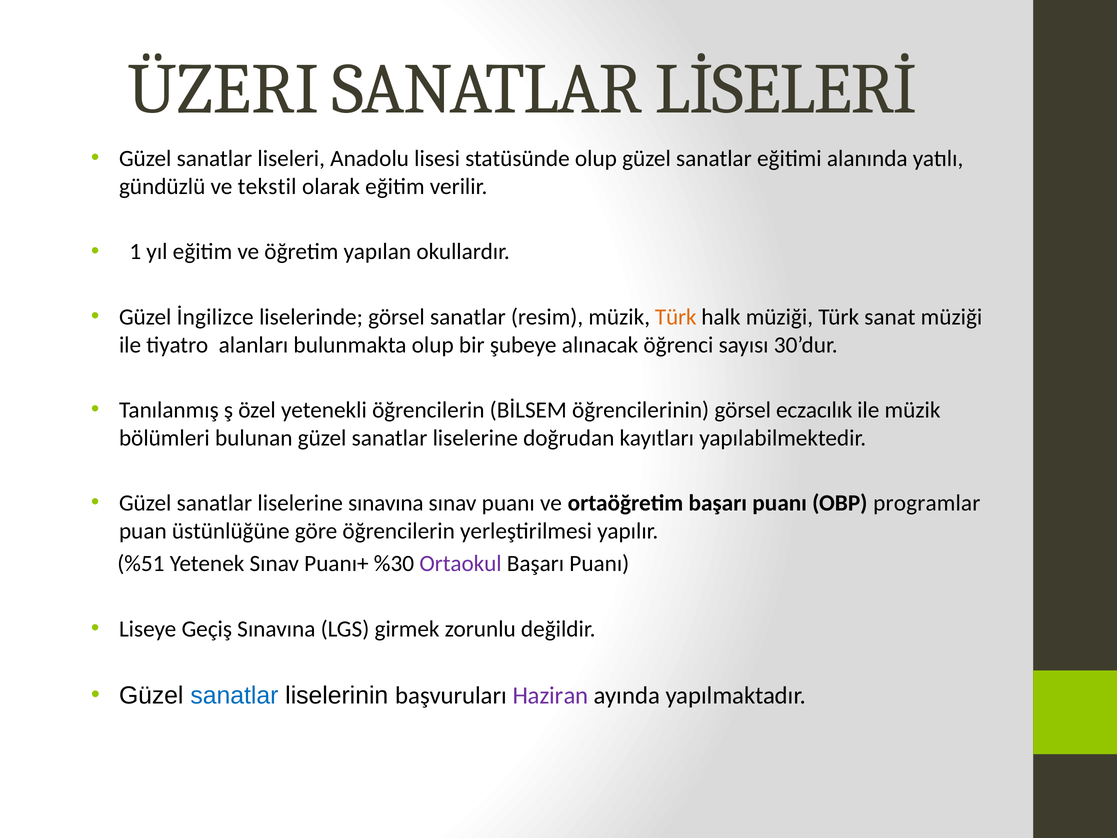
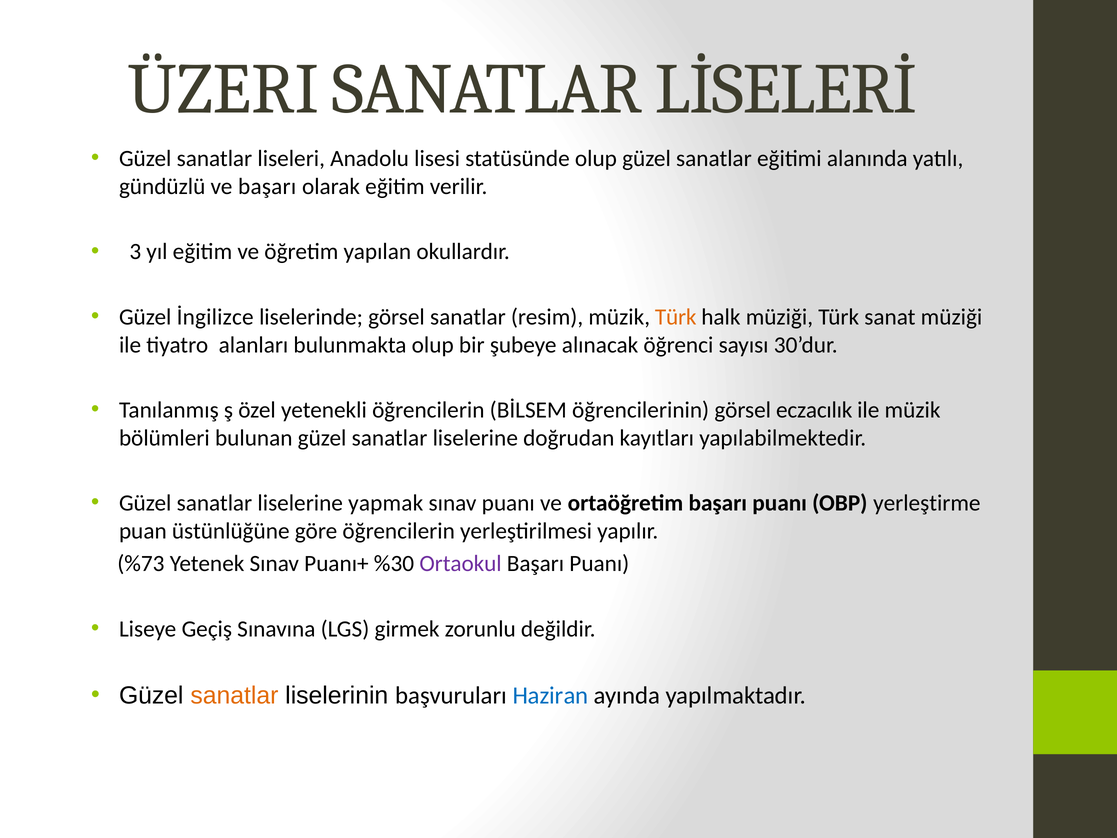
ve tekstil: tekstil -> başarı (267, 186)
1: 1 -> 3 (135, 252)
liselerine sınavına: sınavına -> yapmak (386, 503)
programlar: programlar -> yerleştirme (927, 503)
%51: %51 -> %73 (141, 564)
sanatlar colour: blue -> orange (234, 695)
Haziran colour: purple -> blue (550, 695)
